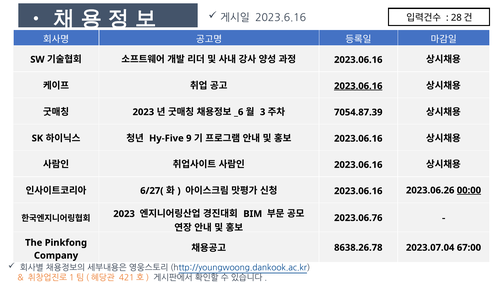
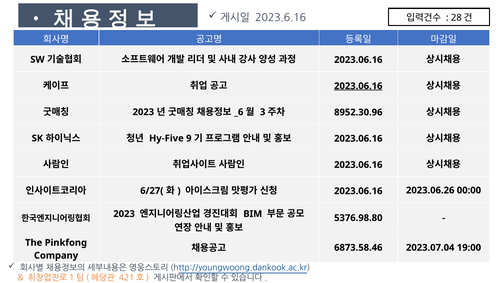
7054.87.39: 7054.87.39 -> 8952.30.96 (358, 112)
00:00 underline: present -> none (469, 190)
2023.06.76: 2023.06.76 -> 5376.98.80 (358, 218)
8638.26.78: 8638.26.78 -> 6873.58.46 (358, 248)
67:00: 67:00 -> 19:00 (469, 248)
